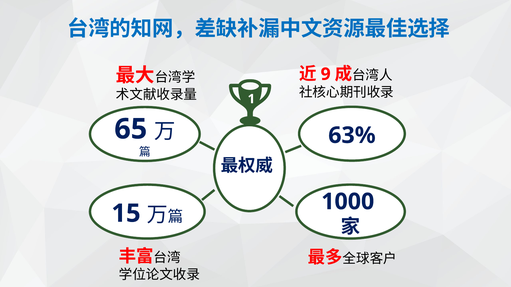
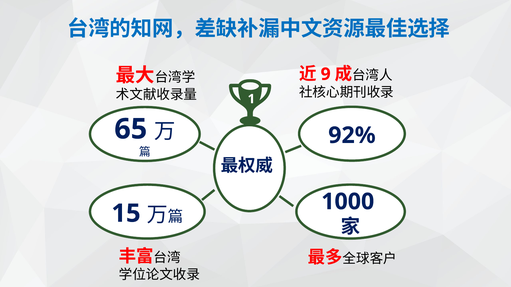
63%: 63% -> 92% (352, 136)
